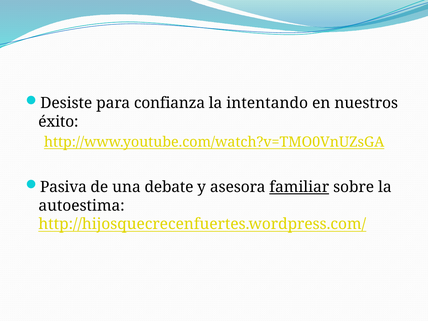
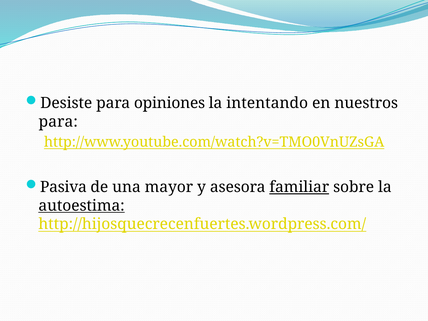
confianza: confianza -> opiniones (170, 103)
éxito: éxito -> para (58, 122)
debate: debate -> mayor (169, 187)
autoestima underline: none -> present (82, 206)
